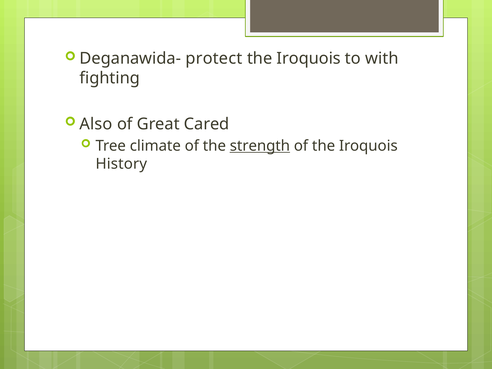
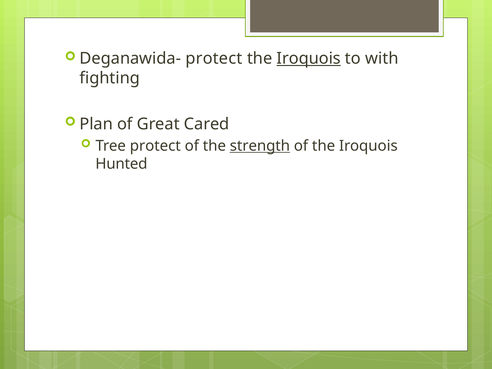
Iroquois underline: none -> present (309, 59)
Also: Also -> Plan (96, 124)
Tree climate: climate -> protect (155, 146)
History: History -> Hunted (121, 164)
